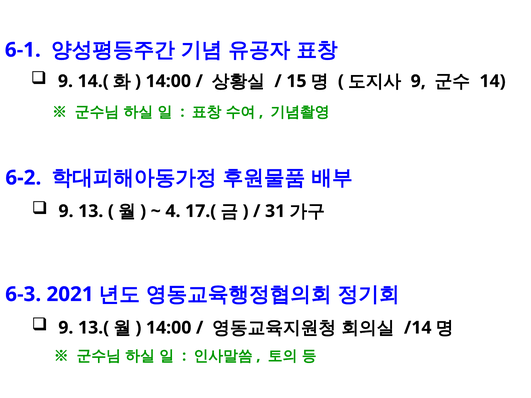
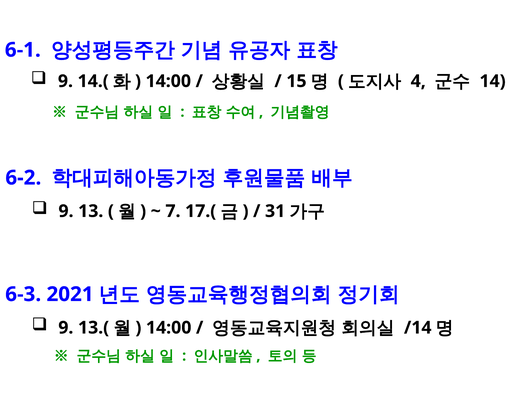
9: 9 -> 4 (418, 81)
4: 4 -> 7 (173, 211)
